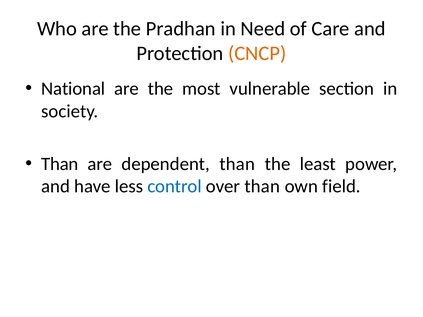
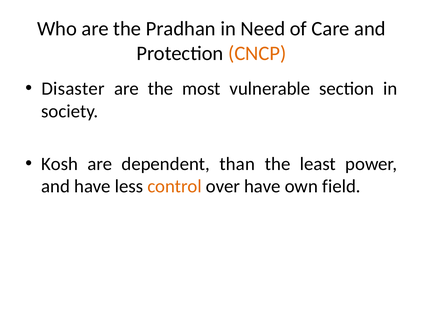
National: National -> Disaster (73, 89)
Than: Than -> Kosh (60, 164)
control colour: blue -> orange (175, 187)
over than: than -> have (262, 187)
